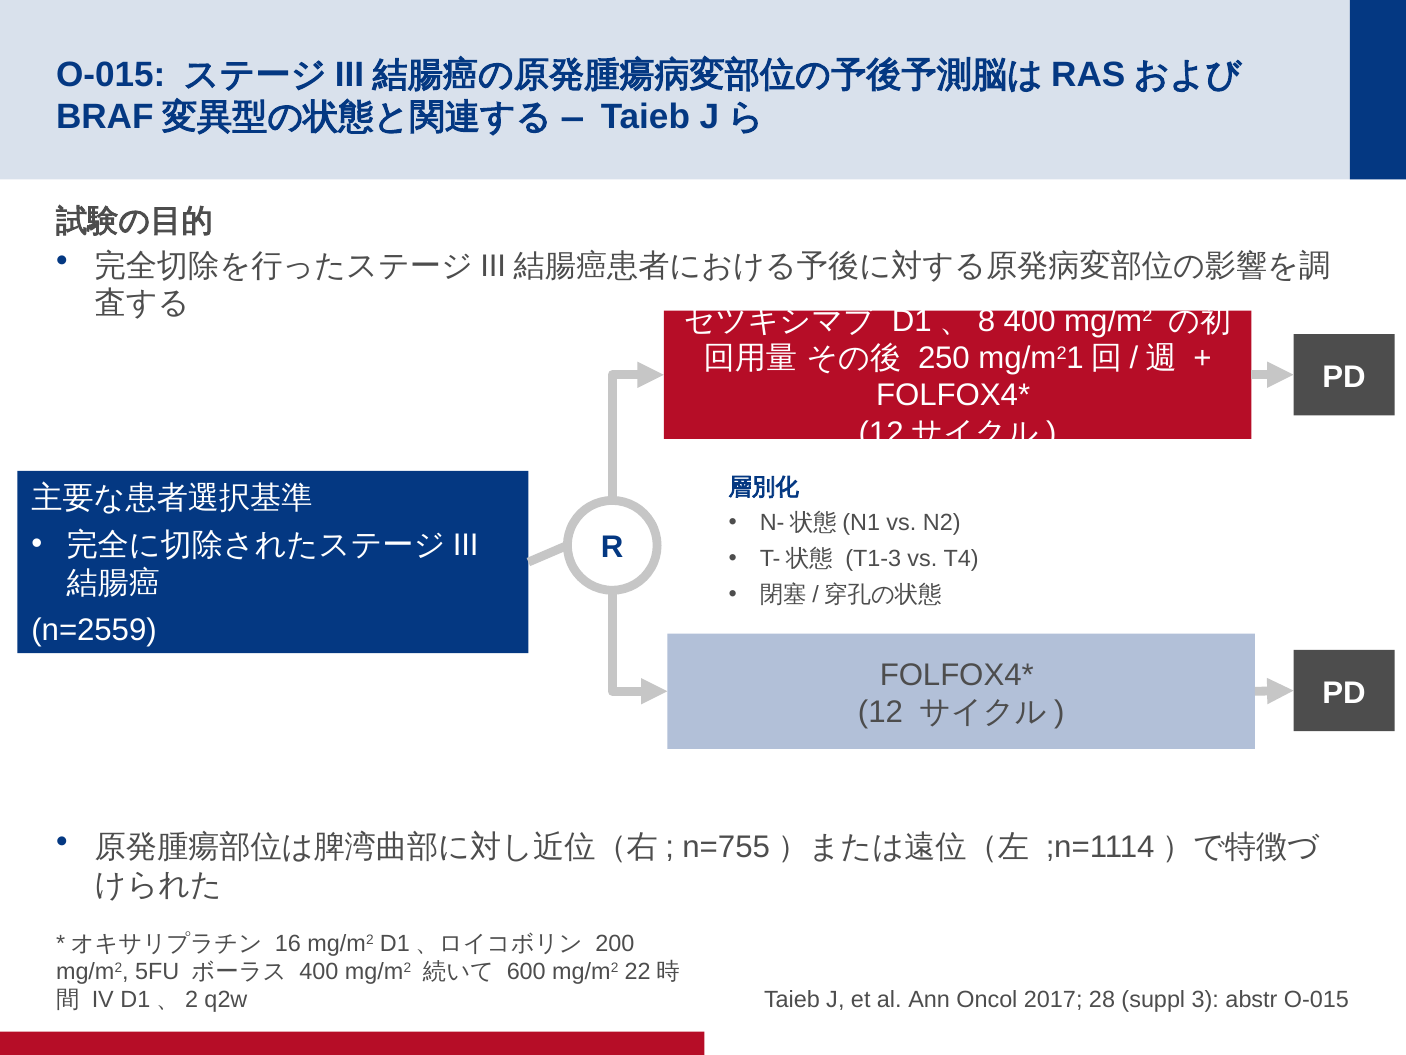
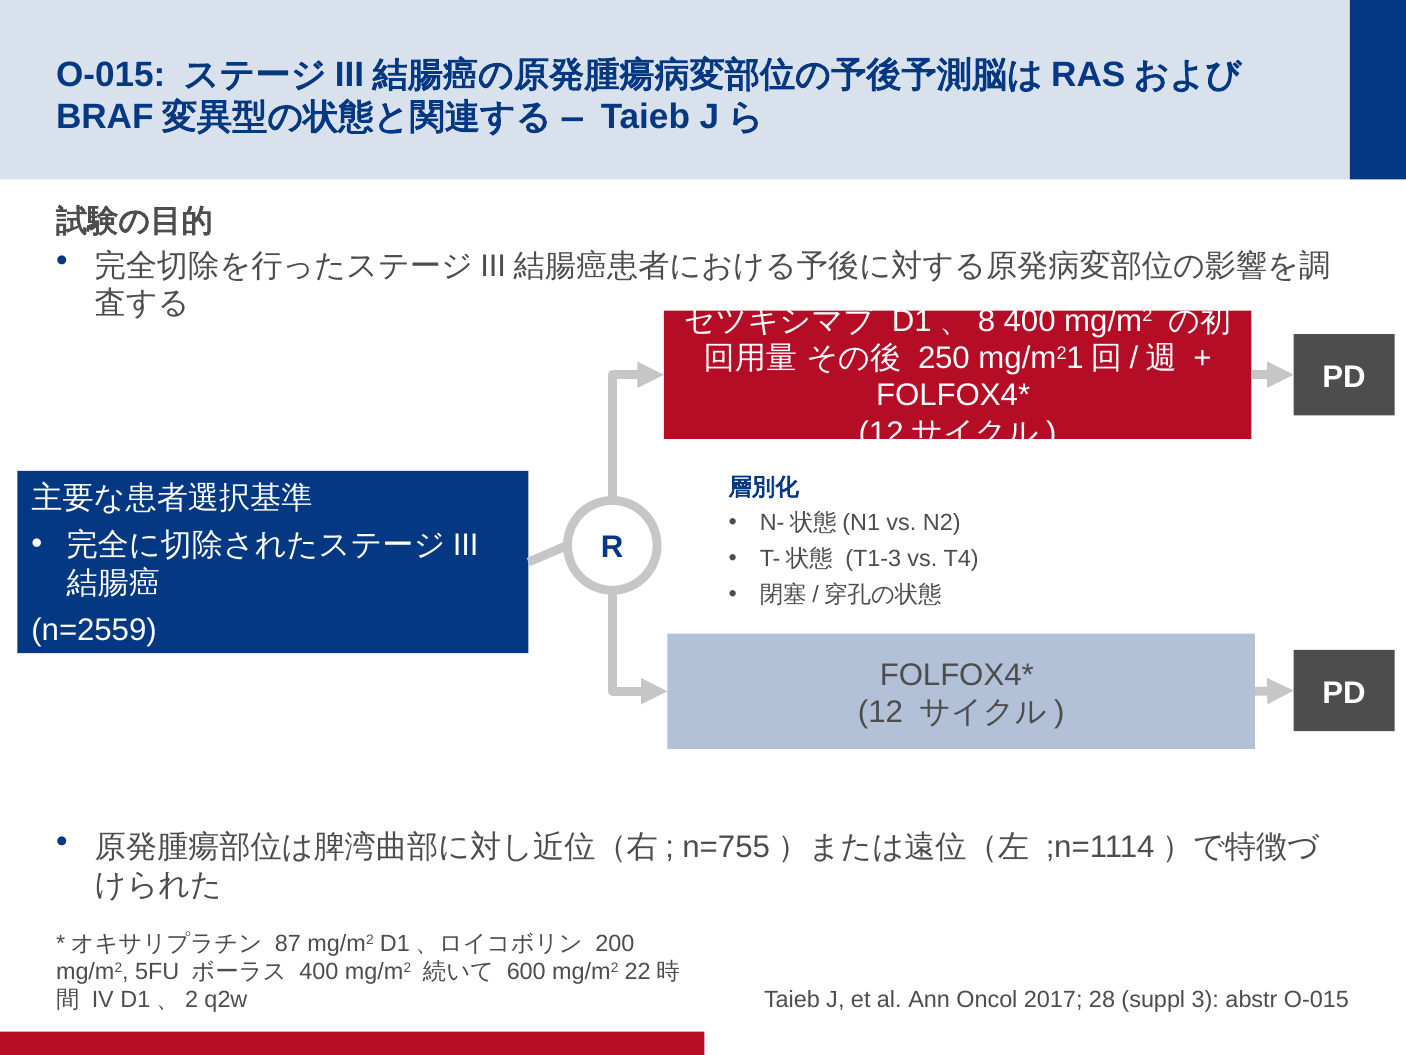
16: 16 -> 87 (288, 944)
